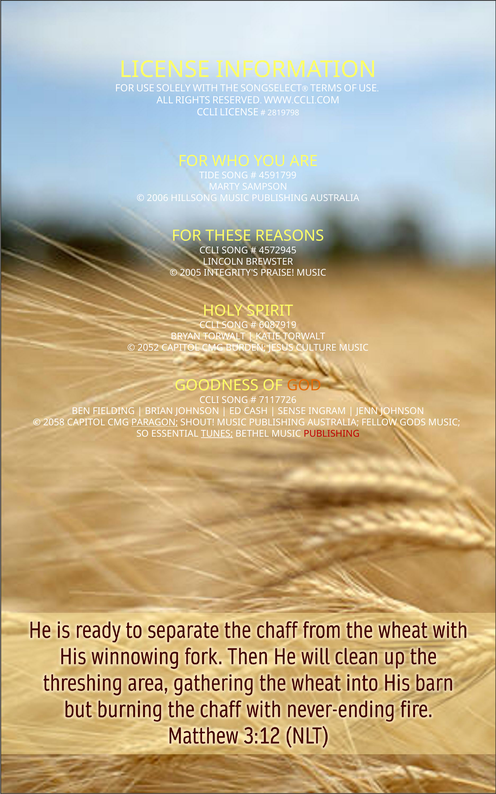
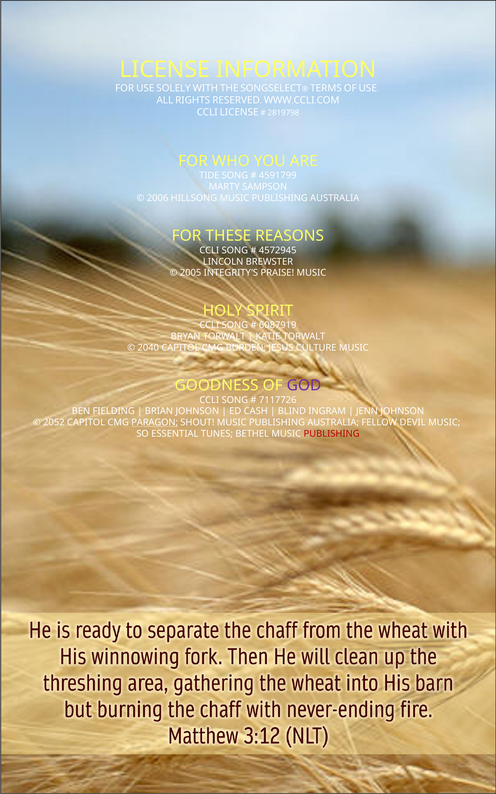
2052: 2052 -> 2040 (148, 347)
GOD colour: orange -> purple (304, 385)
SENSE: SENSE -> BLIND (292, 411)
2058: 2058 -> 2052 (54, 422)
GODS: GODS -> DEVIL (413, 422)
TUNES underline: present -> none (217, 434)
